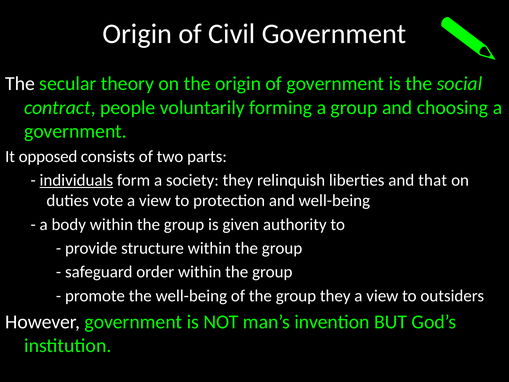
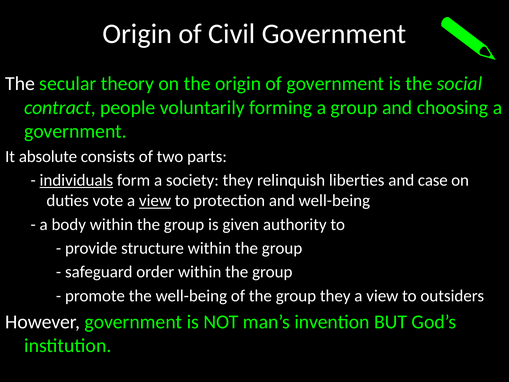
opposed: opposed -> absolute (48, 156)
that: that -> case (433, 180)
view underline: none -> present (155, 201)
